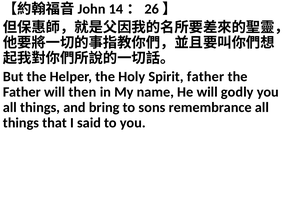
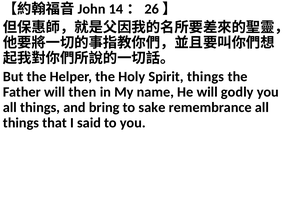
Spirit father: father -> things (206, 77)
sons: sons -> sake (152, 108)
